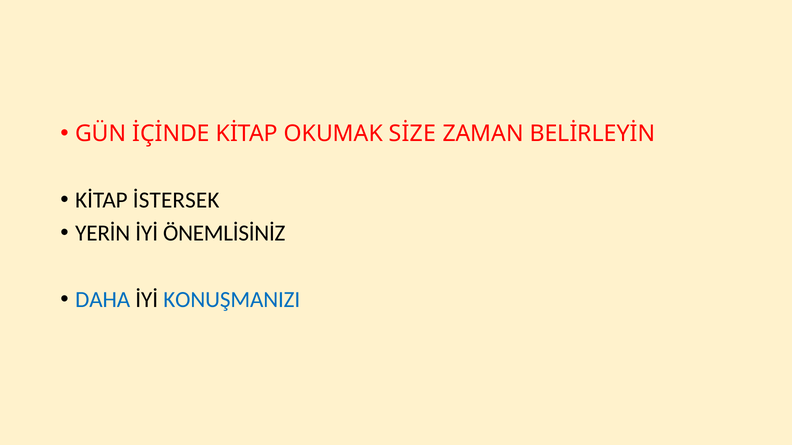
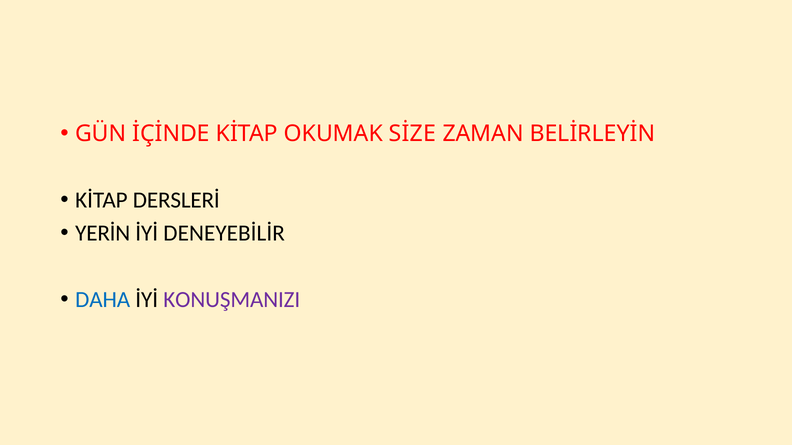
İSTERSEK: İSTERSEK -> DERSLERİ (176, 200)
ÖNEMLİSİNİZ: ÖNEMLİSİNİZ -> DENEYEBİLİR (224, 234)
KONUŞMANIZI colour: blue -> purple (232, 300)
